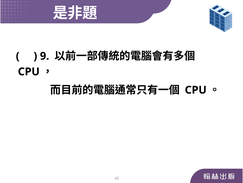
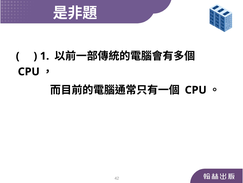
9: 9 -> 1 (45, 56)
